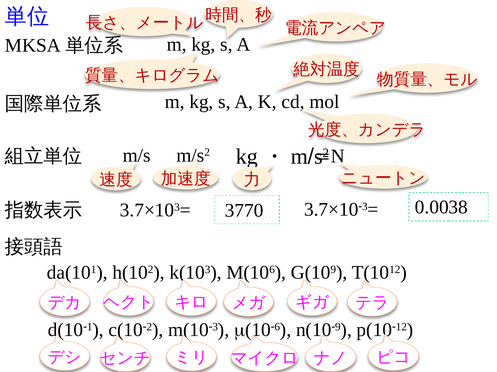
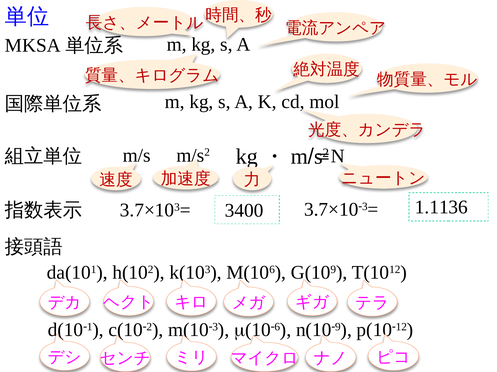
3770: 3770 -> 3400 (244, 211)
0.0038: 0.0038 -> 1.1136 (441, 208)
